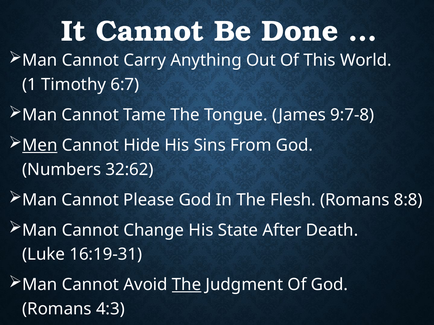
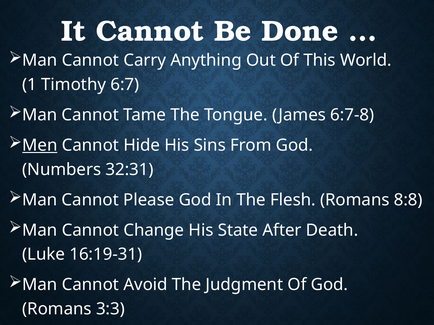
9:7-8: 9:7-8 -> 6:7-8 (352, 115)
32:62: 32:62 -> 32:31 (130, 170)
The underline: present -> none (187, 285)
4:3: 4:3 -> 3:3 (110, 309)
